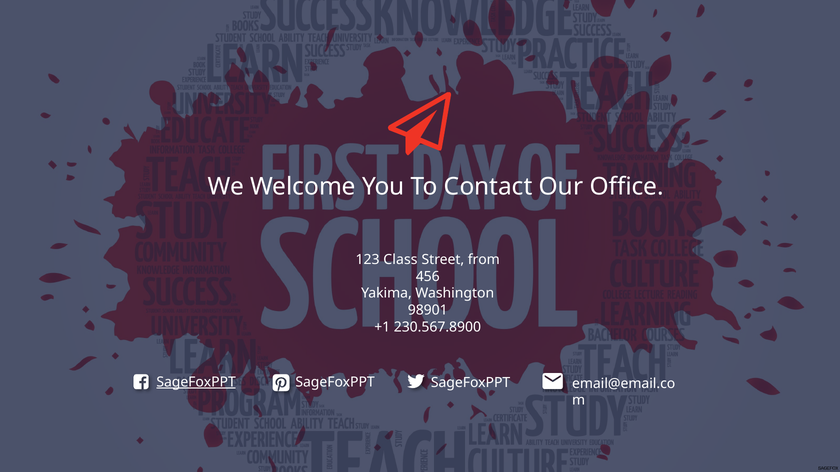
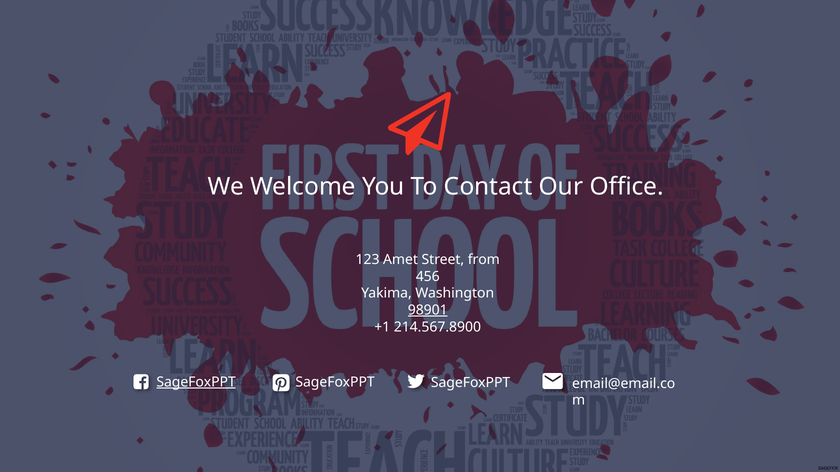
Class: Class -> Amet (401, 260)
98901 underline: none -> present (428, 310)
230.567.8900: 230.567.8900 -> 214.567.8900 (437, 327)
